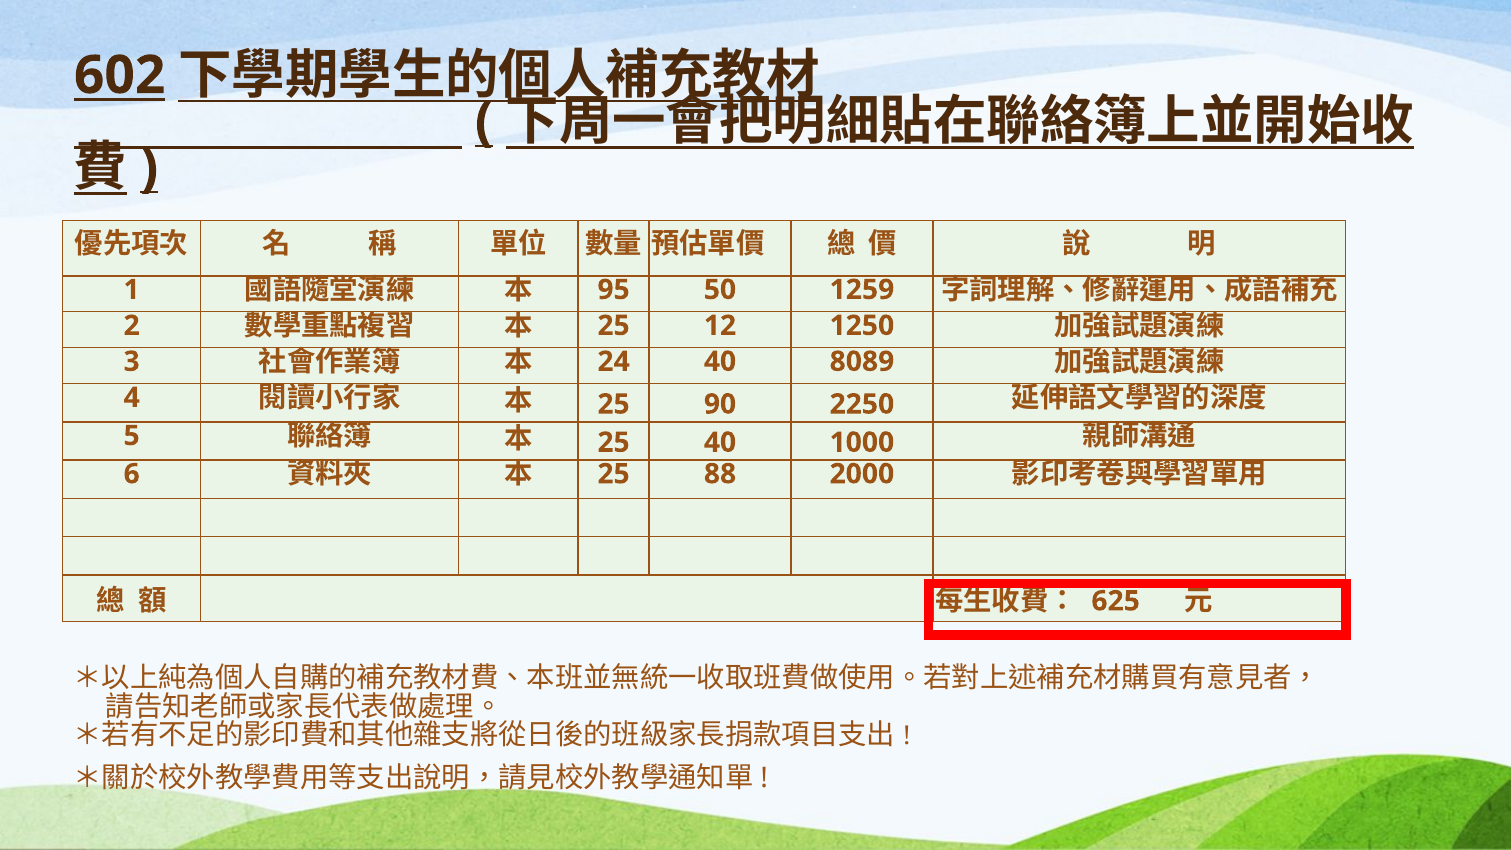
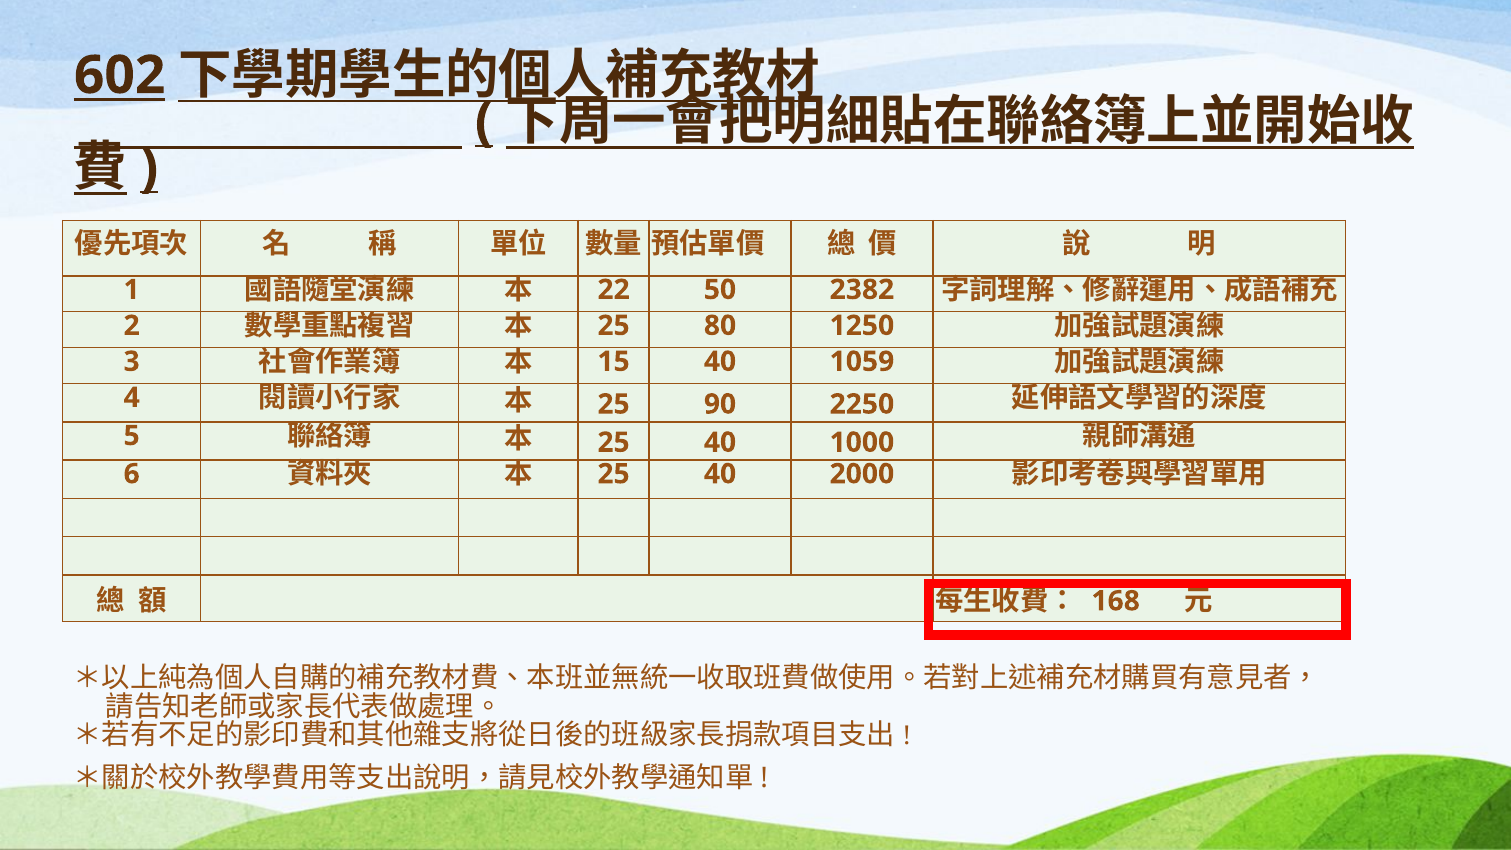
95: 95 -> 22 (614, 290)
1259: 1259 -> 2382 (862, 290)
12: 12 -> 80 (720, 326)
24: 24 -> 15 (614, 361)
8089: 8089 -> 1059 (862, 361)
88: 88 -> 40 (720, 474)
625: 625 -> 168 (1116, 601)
